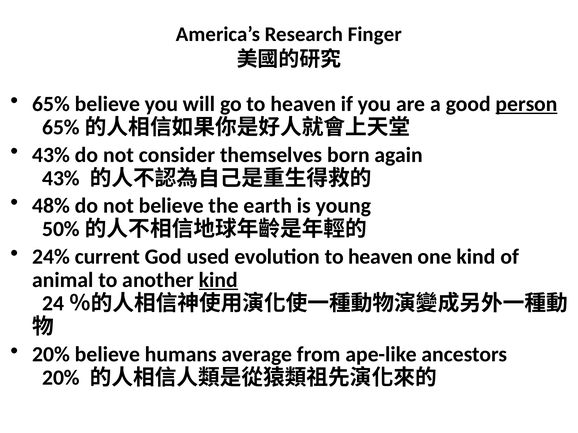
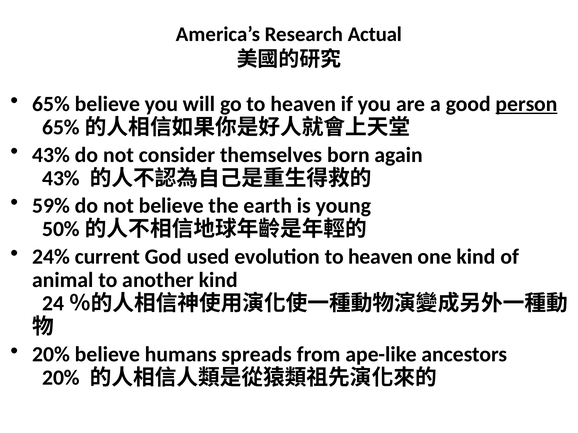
Finger: Finger -> Actual (375, 34)
48%: 48% -> 59% (51, 206)
kind underline: present -> none (218, 280)
average: average -> spreads (257, 355)
